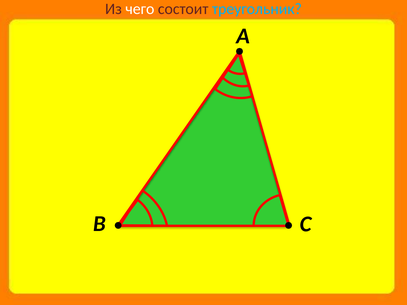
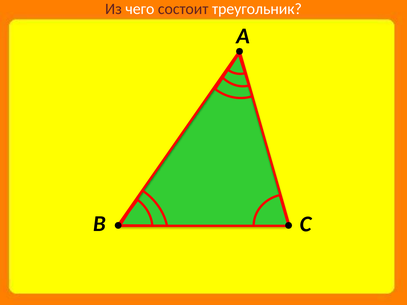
треугольник colour: light blue -> white (257, 9)
